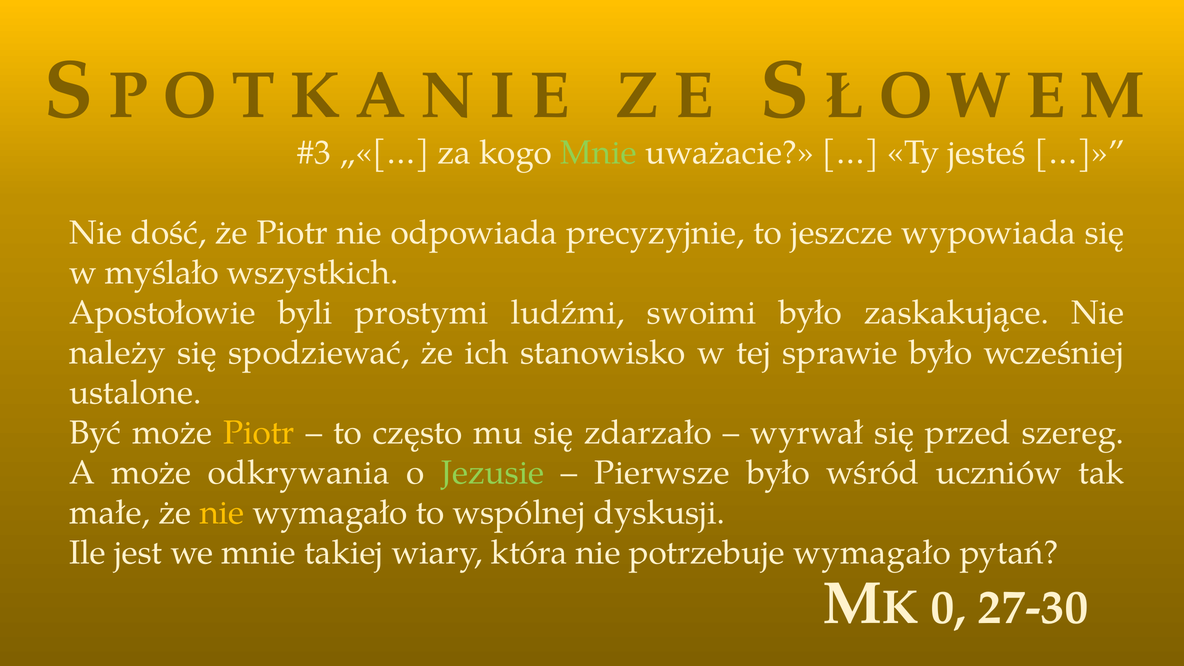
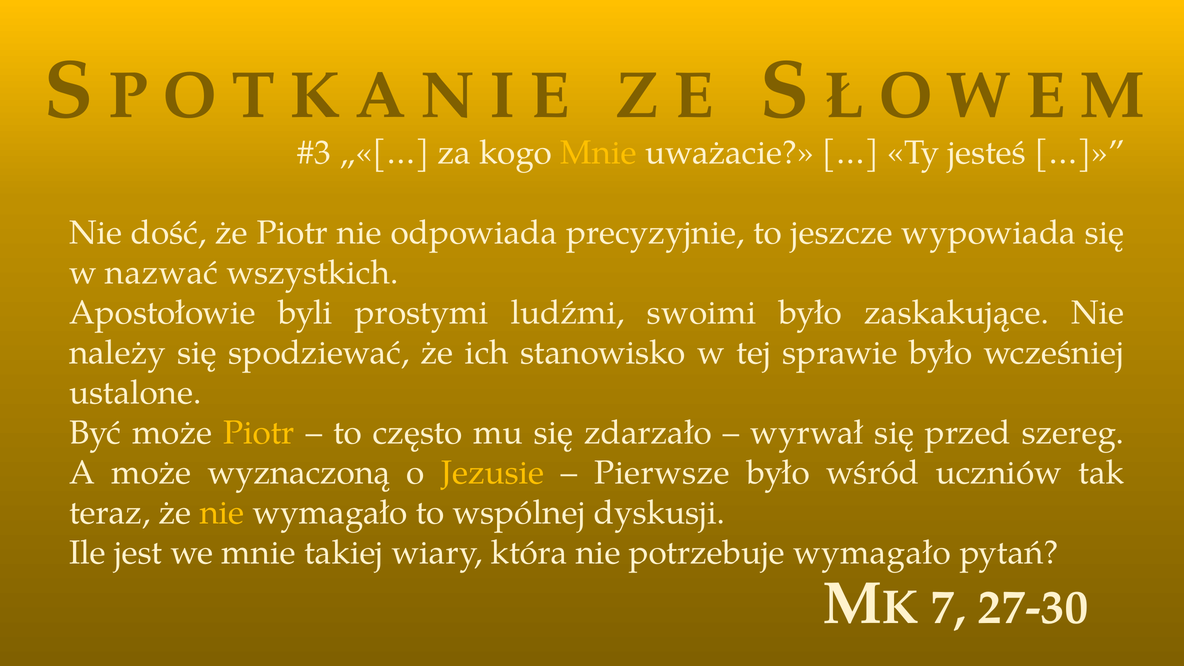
Mnie colour: light green -> yellow (599, 153)
myślało: myślało -> nazwać (162, 273)
odkrywania: odkrywania -> wyznaczoną (299, 473)
Jezusie colour: light green -> yellow (493, 473)
małe: małe -> teraz (110, 513)
0: 0 -> 7 (948, 608)
